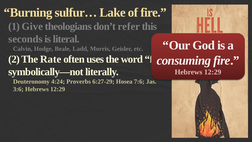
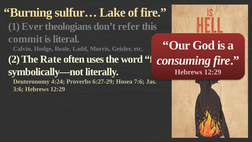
Give: Give -> Ever (32, 26)
seconds: seconds -> commit (25, 39)
